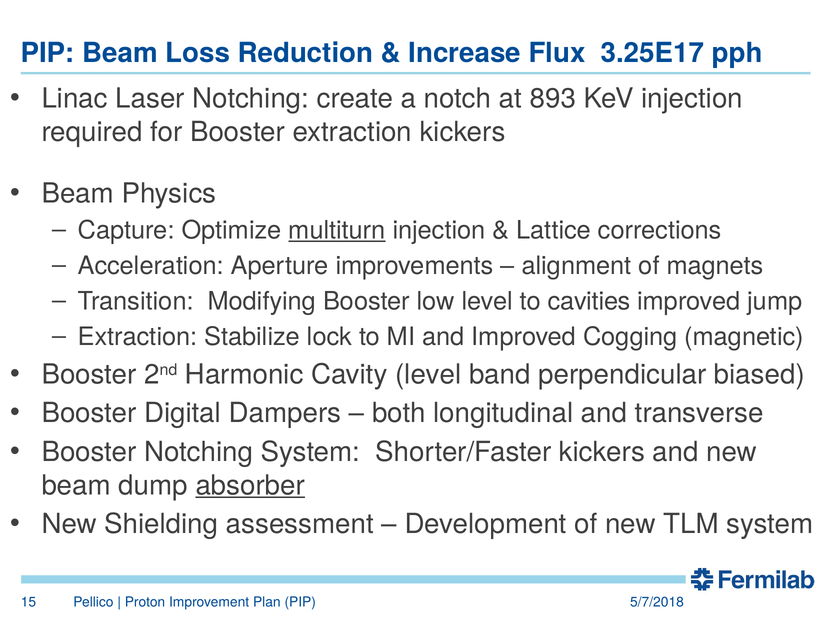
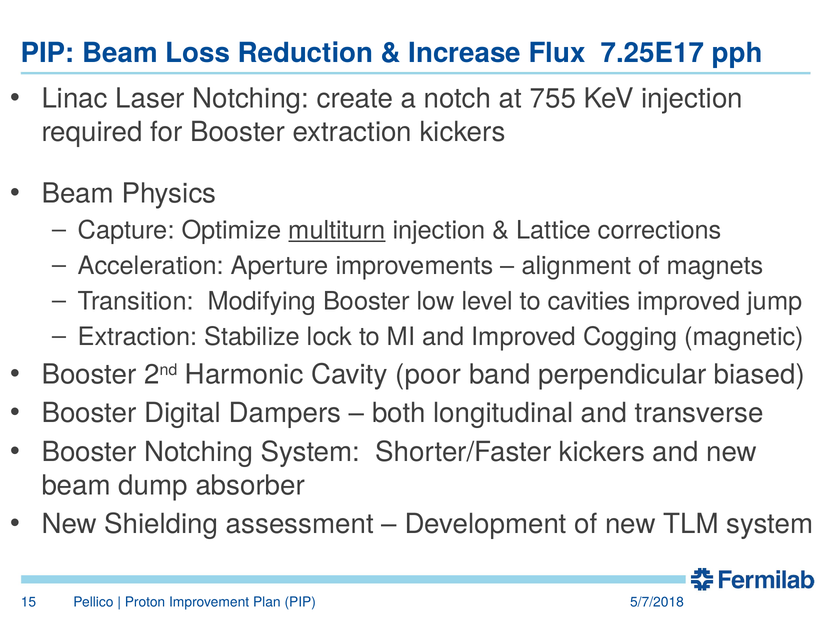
3.25E17: 3.25E17 -> 7.25E17 (652, 53)
893: 893 -> 755 (553, 99)
Cavity level: level -> poor (428, 374)
absorber underline: present -> none (250, 485)
